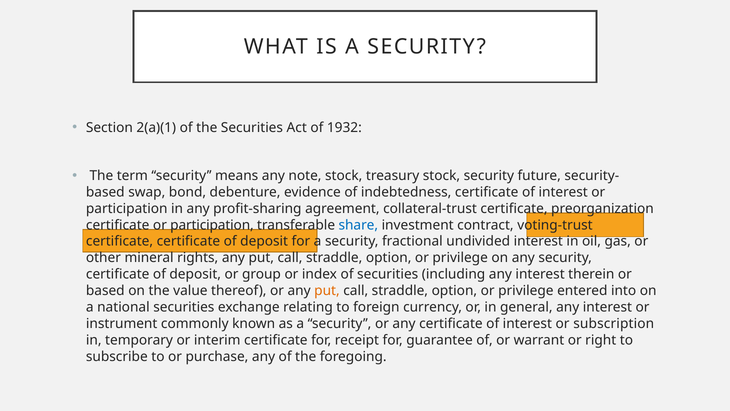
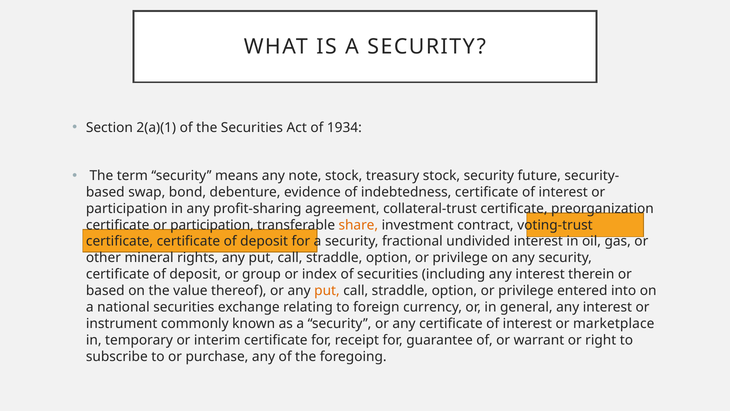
1932: 1932 -> 1934 (344, 127)
share colour: blue -> orange (358, 225)
subscription: subscription -> marketplace (614, 323)
